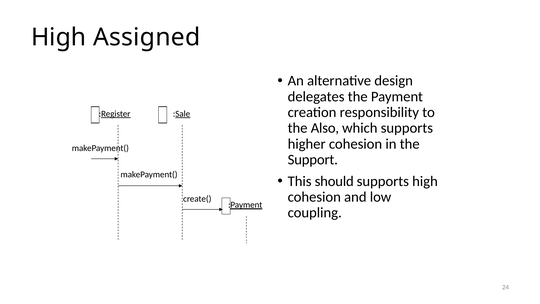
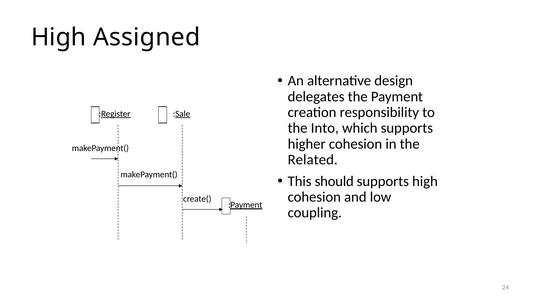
Also: Also -> Into (325, 128)
Support: Support -> Related (313, 160)
